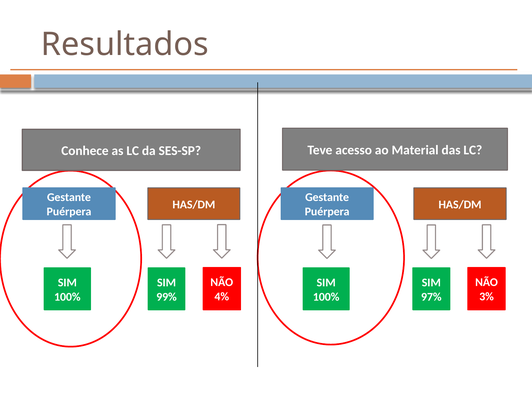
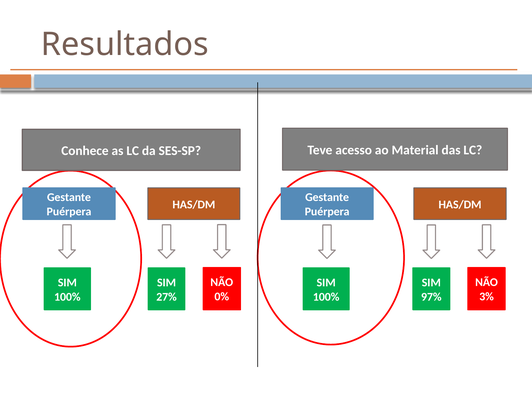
4%: 4% -> 0% (222, 297)
99%: 99% -> 27% (167, 297)
